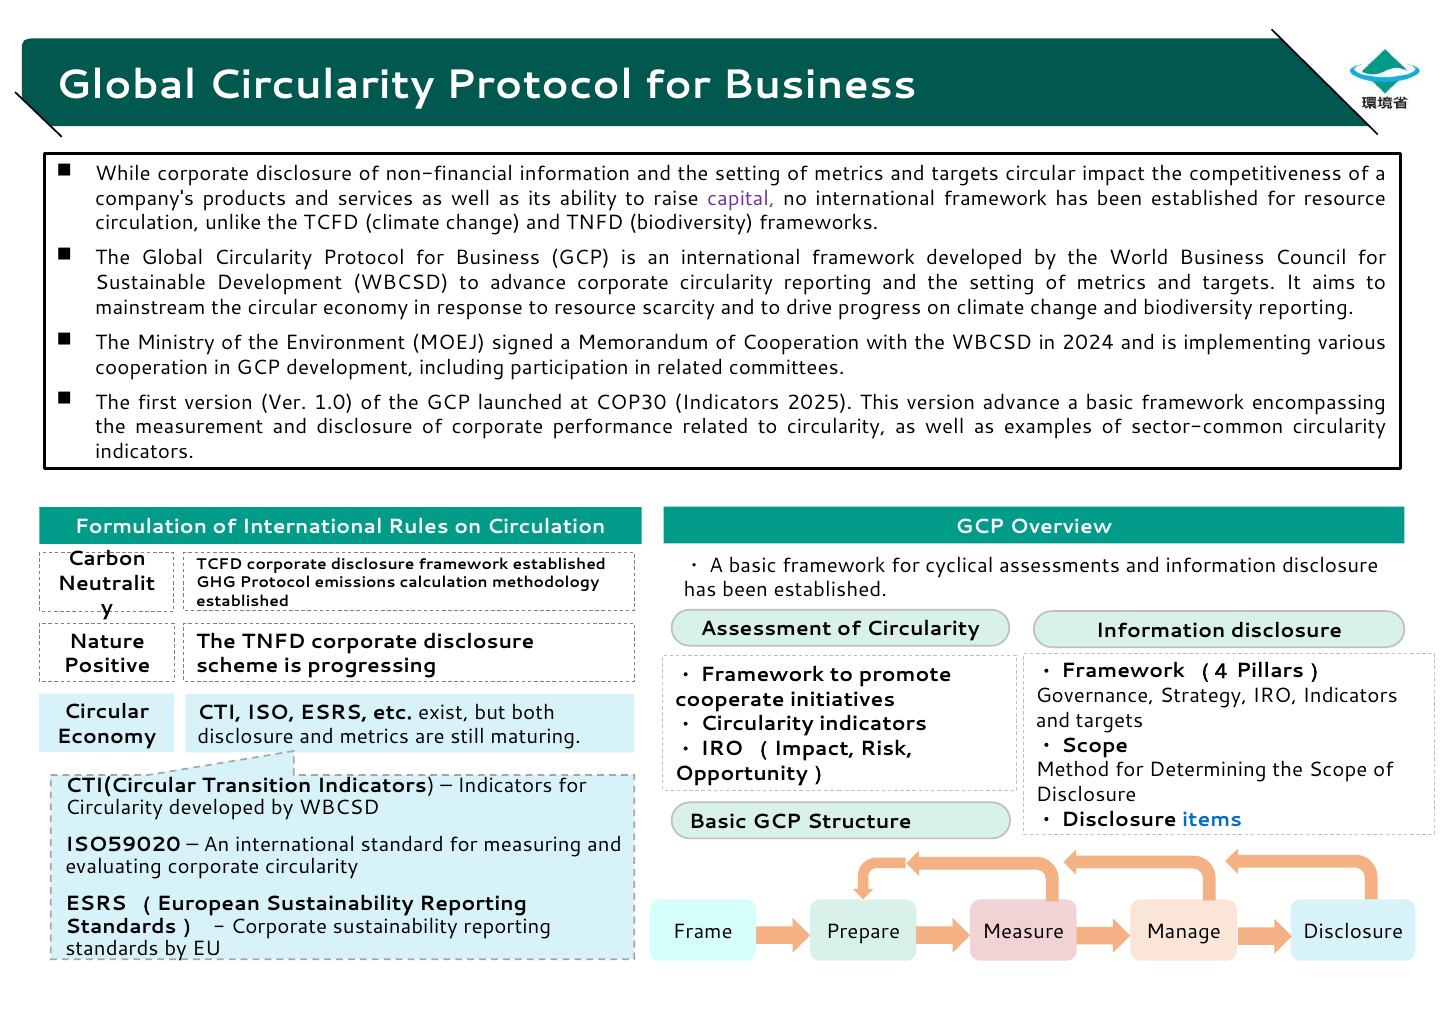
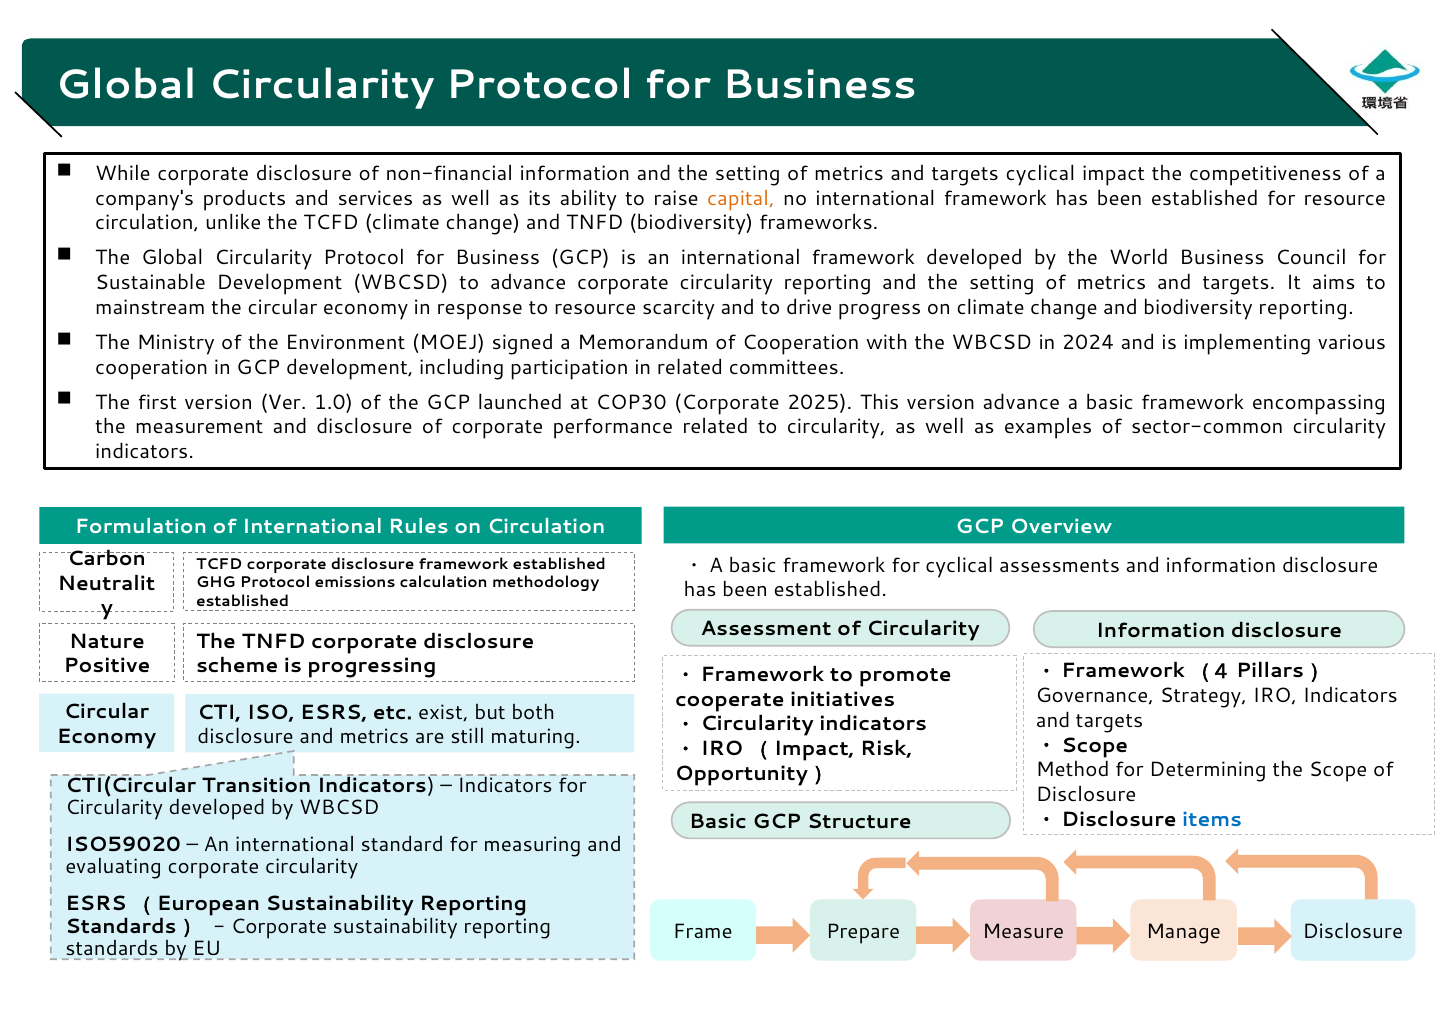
targets circular: circular -> cyclical (1040, 174)
capital colour: purple -> orange (741, 198)
COP30 Indicators: Indicators -> Corporate (727, 402)
